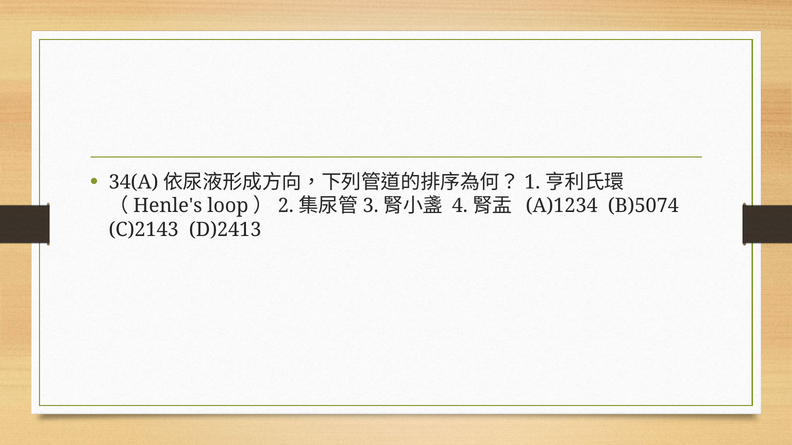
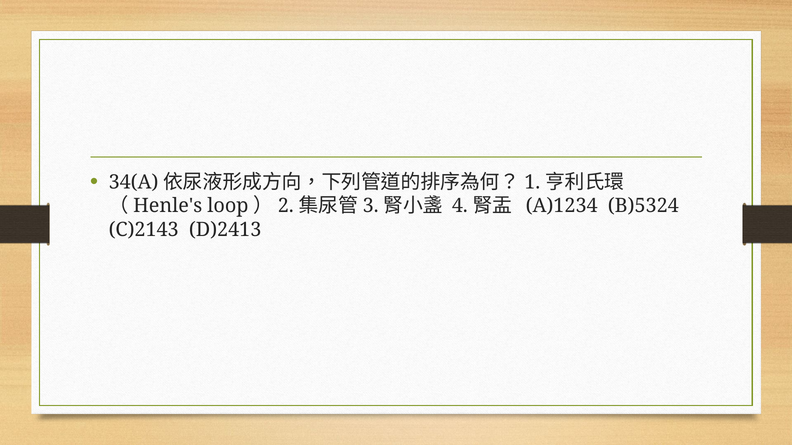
B)5074: B)5074 -> B)5324 (643, 206)
